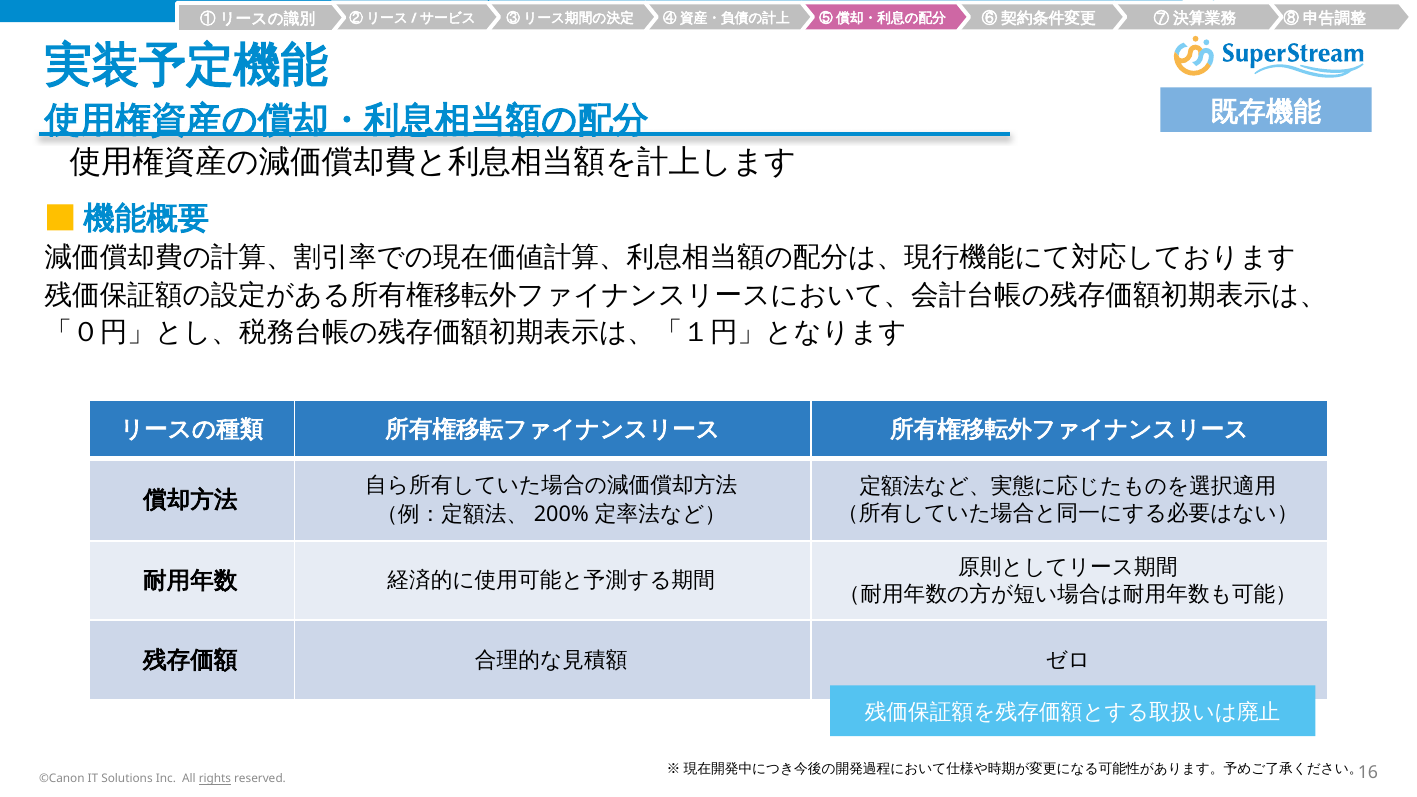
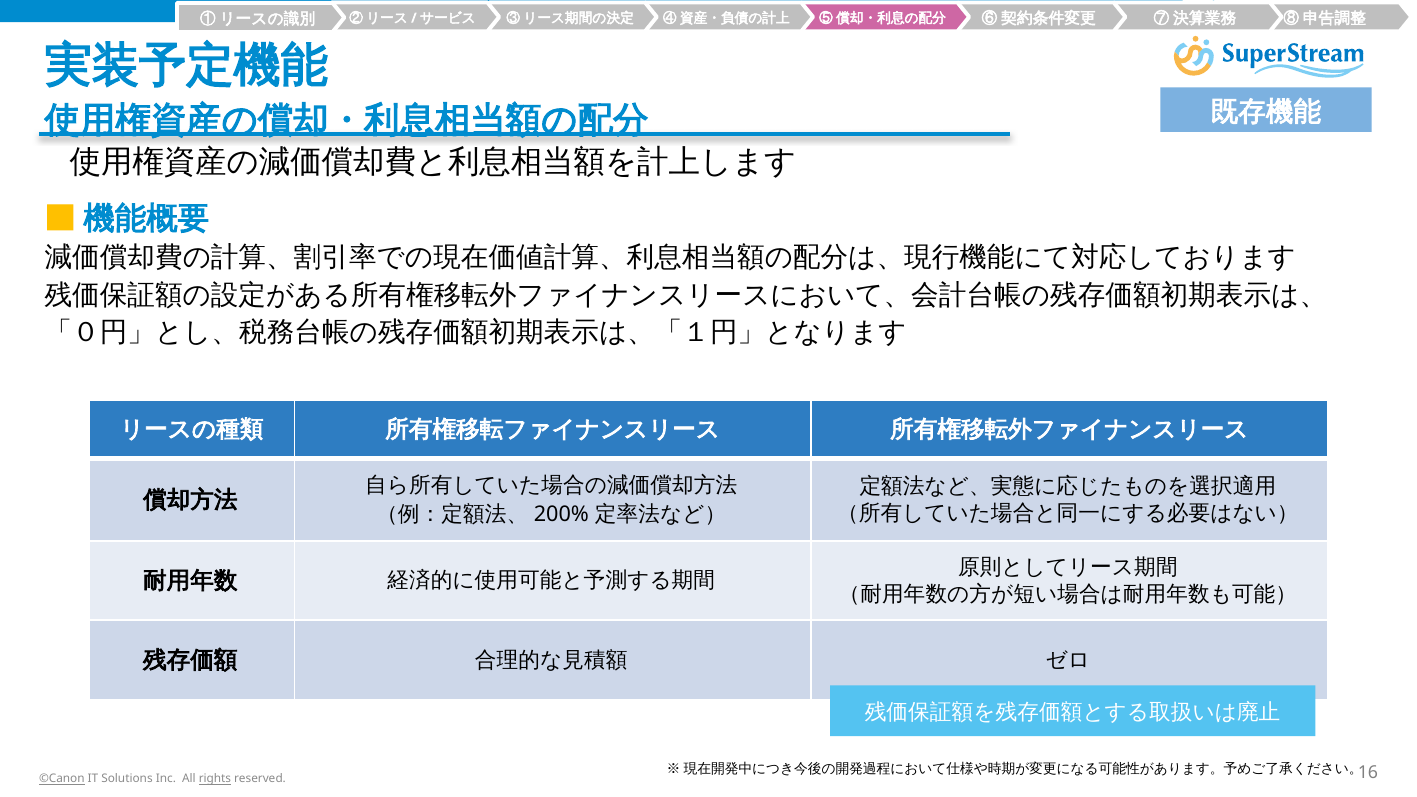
©Canon underline: none -> present (62, 779)
